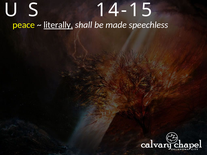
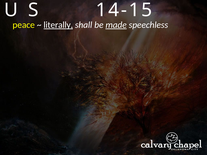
made underline: none -> present (116, 25)
